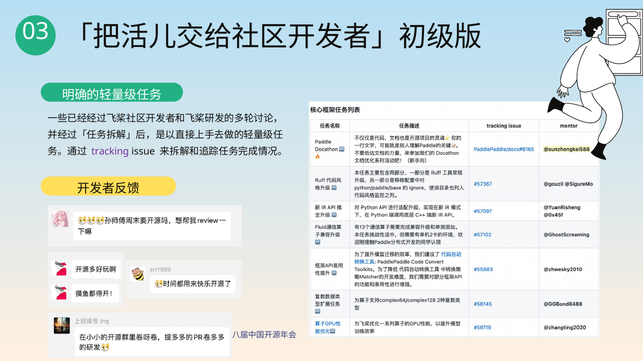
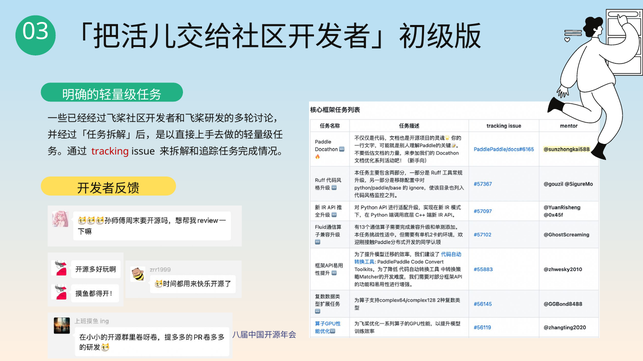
tracking colour: purple -> red (110, 152)
